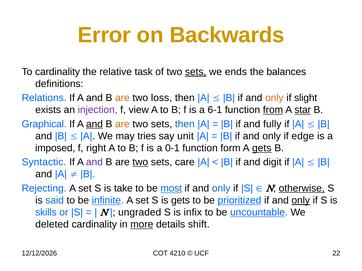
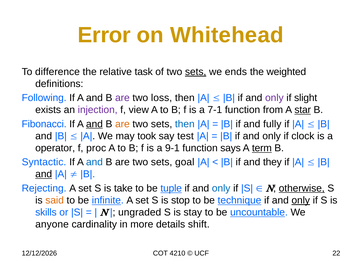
Backwards: Backwards -> Whitehead (227, 35)
To cardinality: cardinality -> difference (57, 72)
balances: balances -> weighted (286, 72)
Relations: Relations -> Following (44, 98)
are colour: orange -> purple (122, 98)
only colour: orange -> purple (274, 98)
6-1: 6-1 -> 7-1 (215, 110)
from underline: present -> none (273, 110)
Graphical: Graphical -> Fibonacci (44, 124)
tries: tries -> took (147, 136)
unit: unit -> test (185, 136)
edge: edge -> clock (303, 136)
imposed: imposed -> operator (55, 148)
right: right -> proc (96, 148)
0-1: 0-1 -> 9-1 (172, 148)
form: form -> says (231, 148)
A gets: gets -> term (262, 148)
and colour: purple -> blue (94, 162)
two underline: present -> none (140, 162)
care: care -> goal (185, 162)
digit: digit -> they (272, 162)
and underline: none -> present (44, 175)
most: most -> tuple (171, 189)
said colour: blue -> orange (55, 201)
is gets: gets -> stop (180, 201)
prioritized: prioritized -> technique (239, 201)
infix: infix -> stay (193, 213)
deleted: deleted -> anyone (52, 225)
more underline: present -> none (142, 225)
